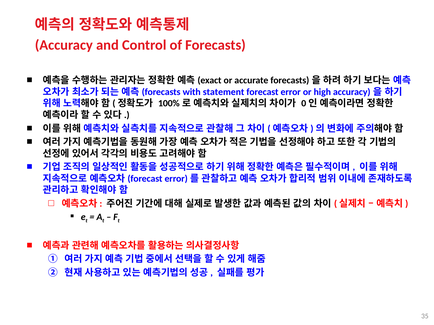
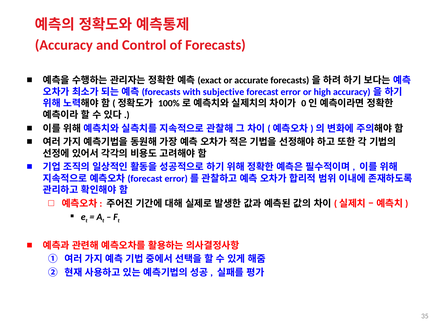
statement: statement -> subjective (224, 92)
